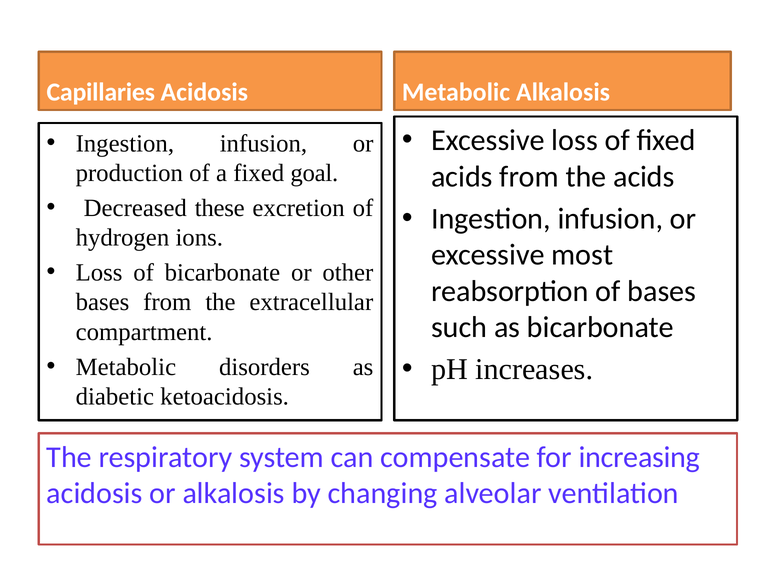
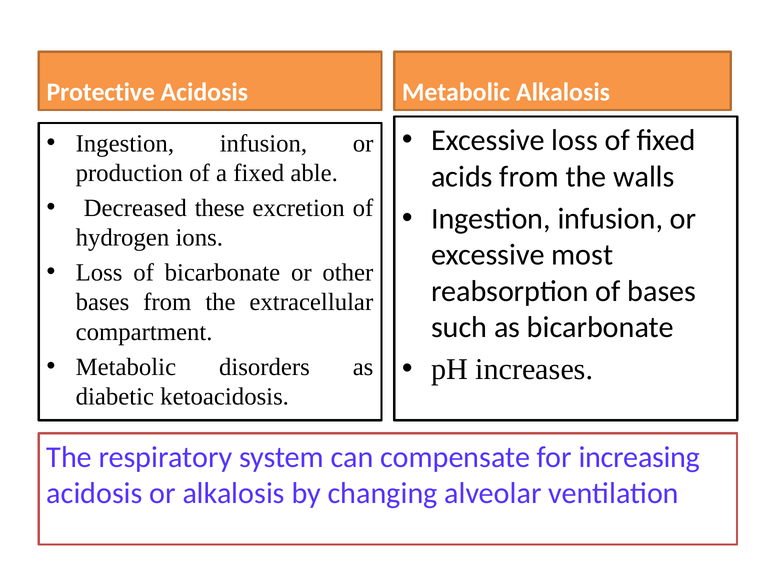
Capillaries: Capillaries -> Protective (101, 92)
goal: goal -> able (314, 173)
the acids: acids -> walls (644, 177)
